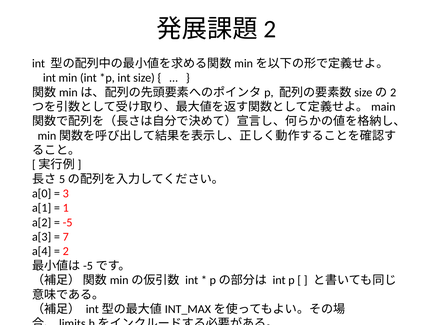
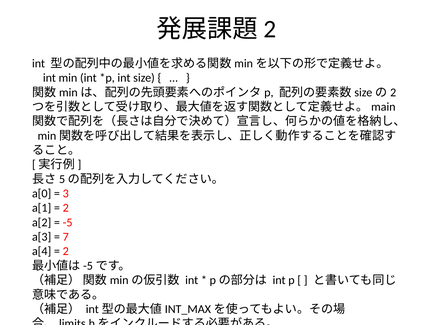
1: 1 -> 2 (66, 208)
